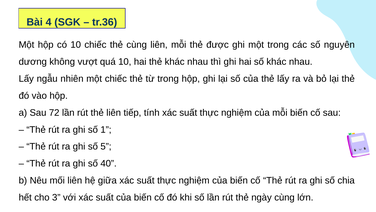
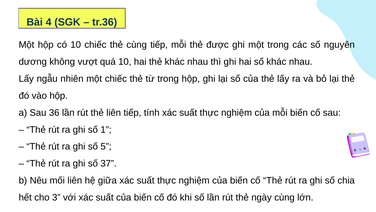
cùng liên: liên -> tiếp (159, 45)
72: 72 -> 36 (54, 112)
40: 40 -> 37 (109, 163)
